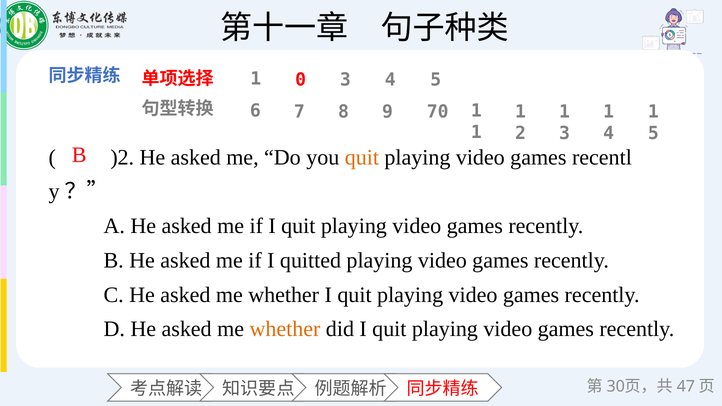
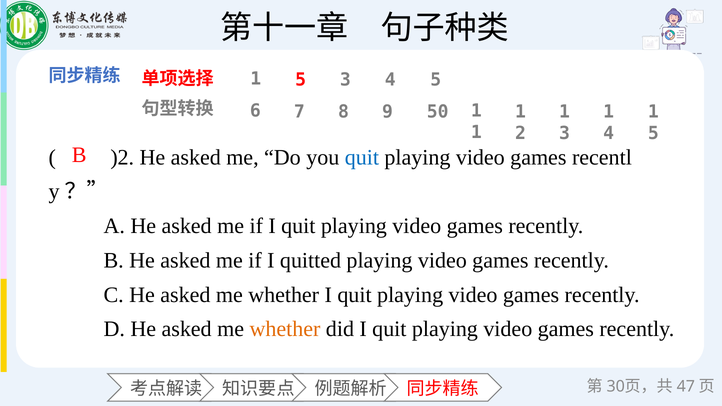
0: 0 -> 5 (301, 80)
70: 70 -> 50 (438, 112)
quit colour: orange -> blue (362, 157)
